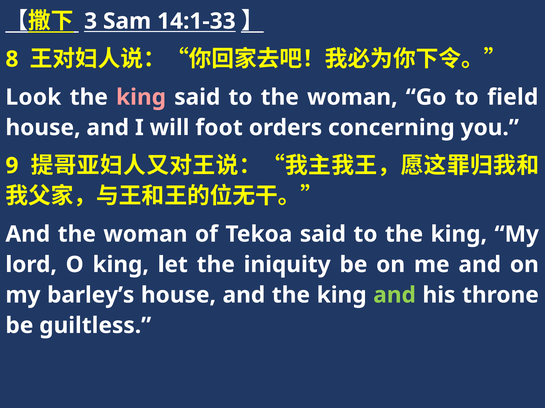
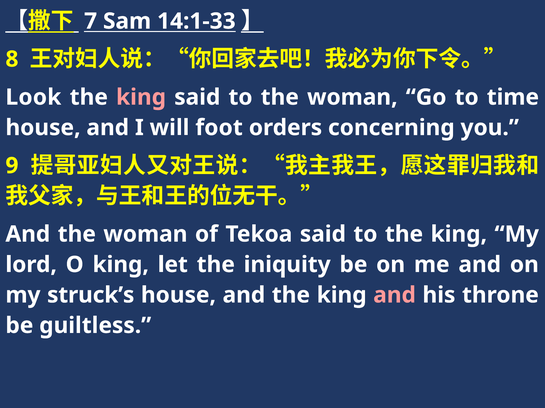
3: 3 -> 7 (91, 21)
field: field -> time (513, 97)
barley’s: barley’s -> struck’s (91, 296)
and colour: light green -> pink (395, 296)
